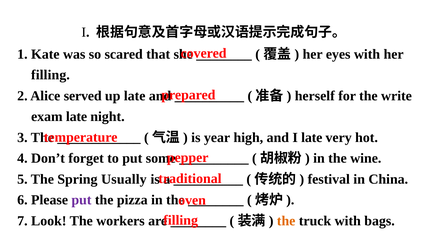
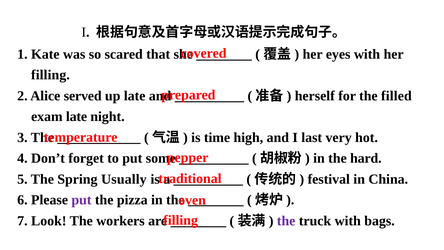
write: write -> filled (396, 96)
year: year -> time (217, 137)
I late: late -> last (312, 137)
wine: wine -> hard (366, 158)
the colour: orange -> purple (286, 221)
